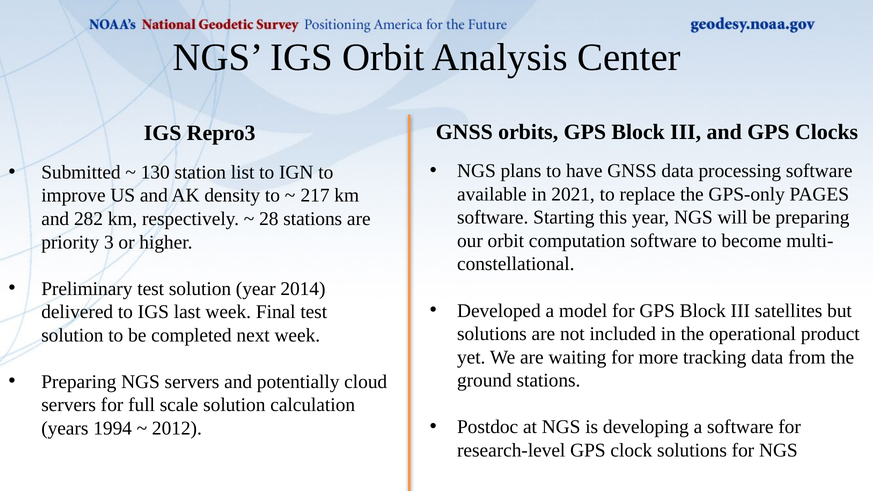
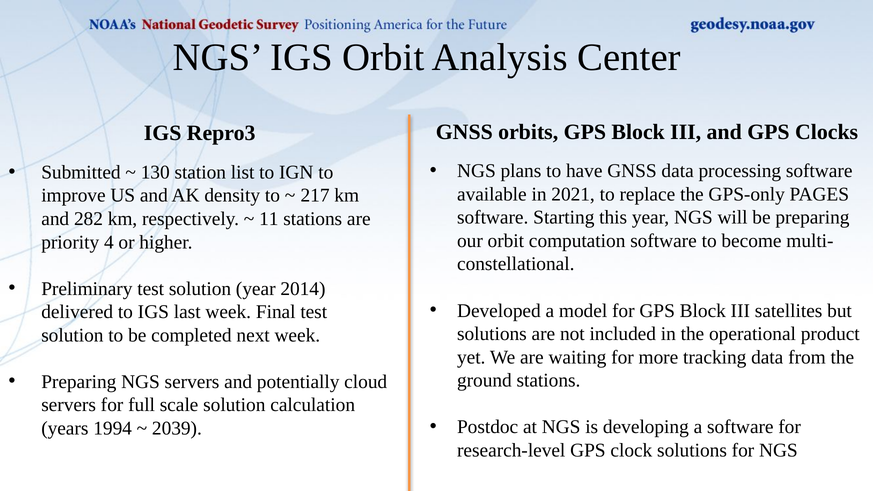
28: 28 -> 11 (269, 219)
3: 3 -> 4 (109, 242)
2012: 2012 -> 2039 (177, 428)
